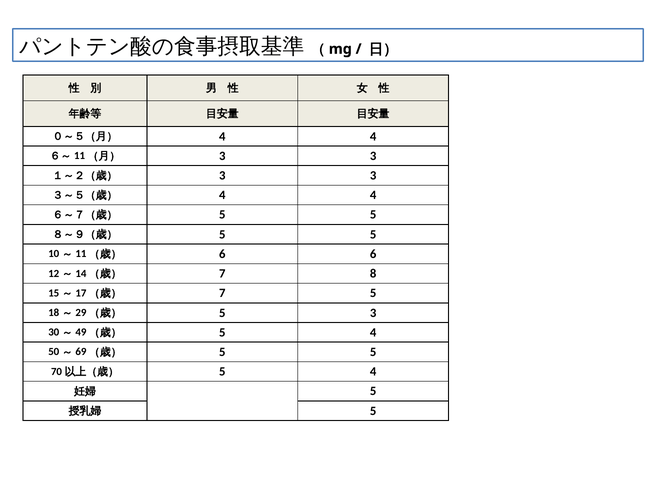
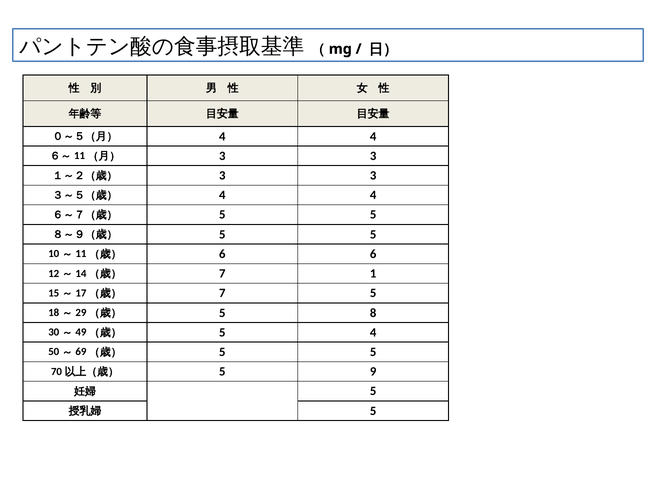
8: 8 -> 1 (373, 273)
5 3: 3 -> 8 (373, 312)
4: 4 -> 9 (373, 371)
